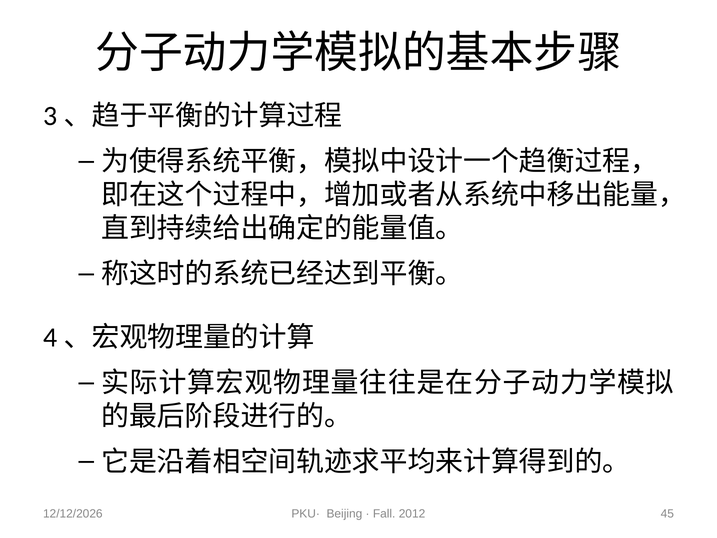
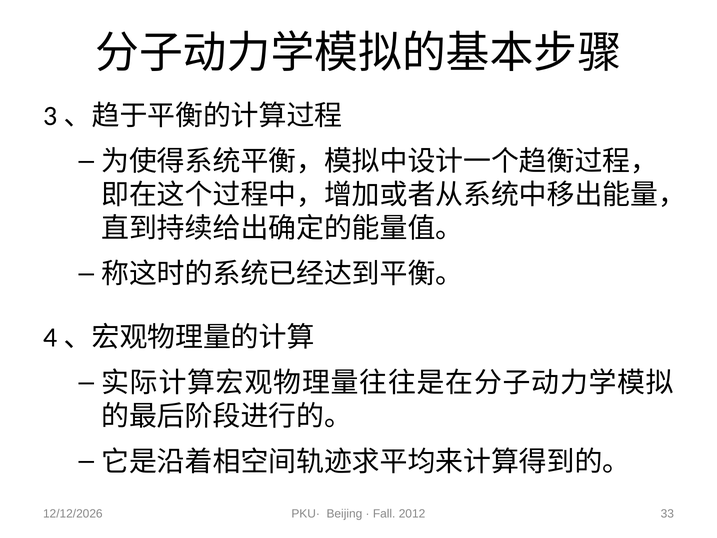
45: 45 -> 33 (667, 514)
